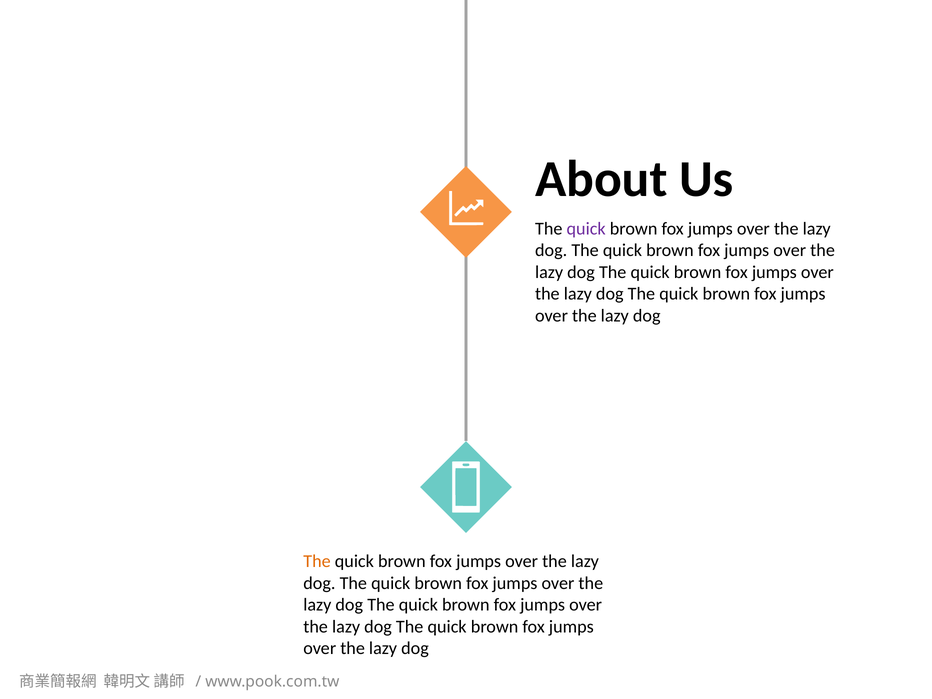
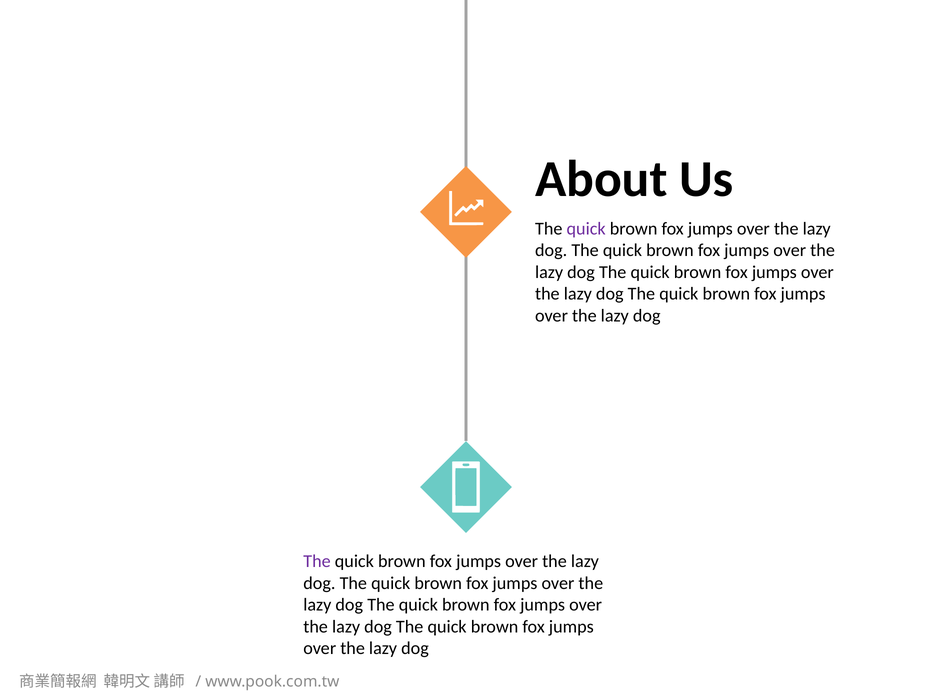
The colour: orange -> purple (317, 561)
